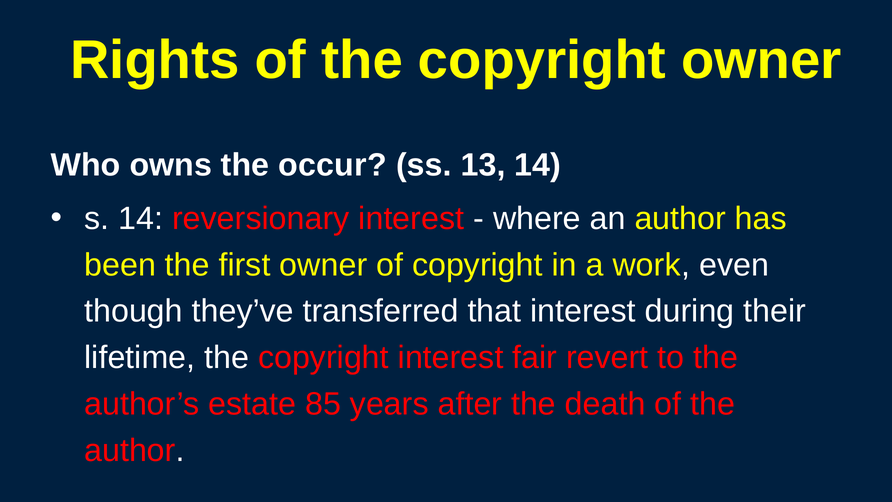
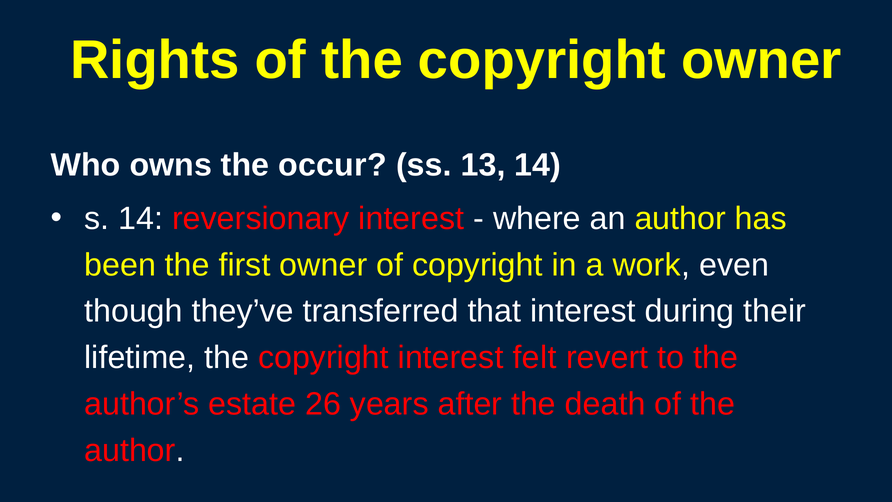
fair: fair -> felt (535, 358)
85: 85 -> 26 (323, 404)
